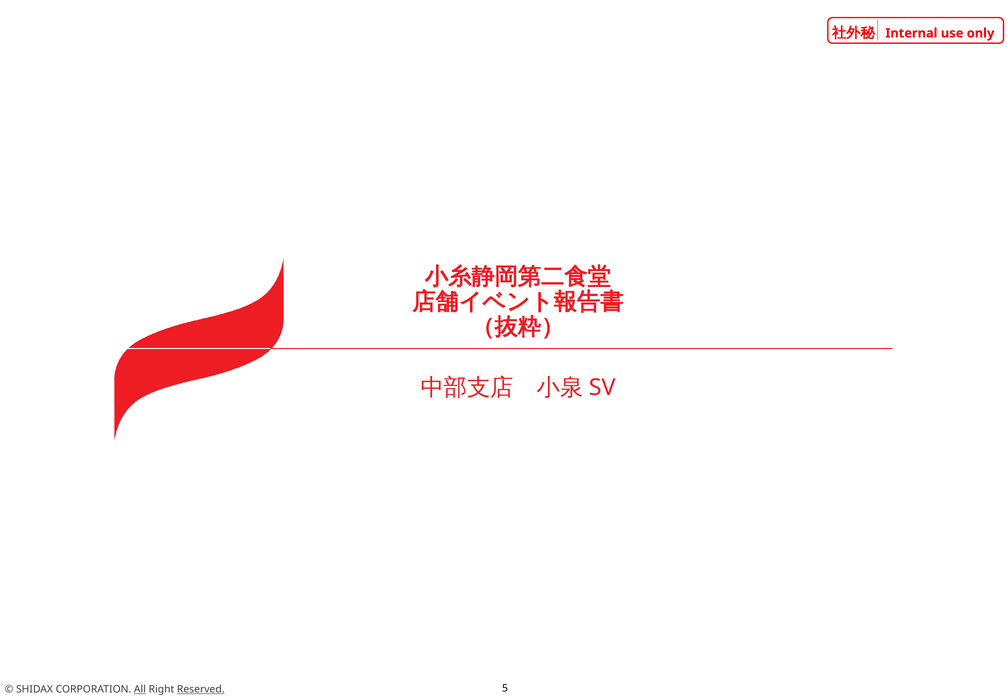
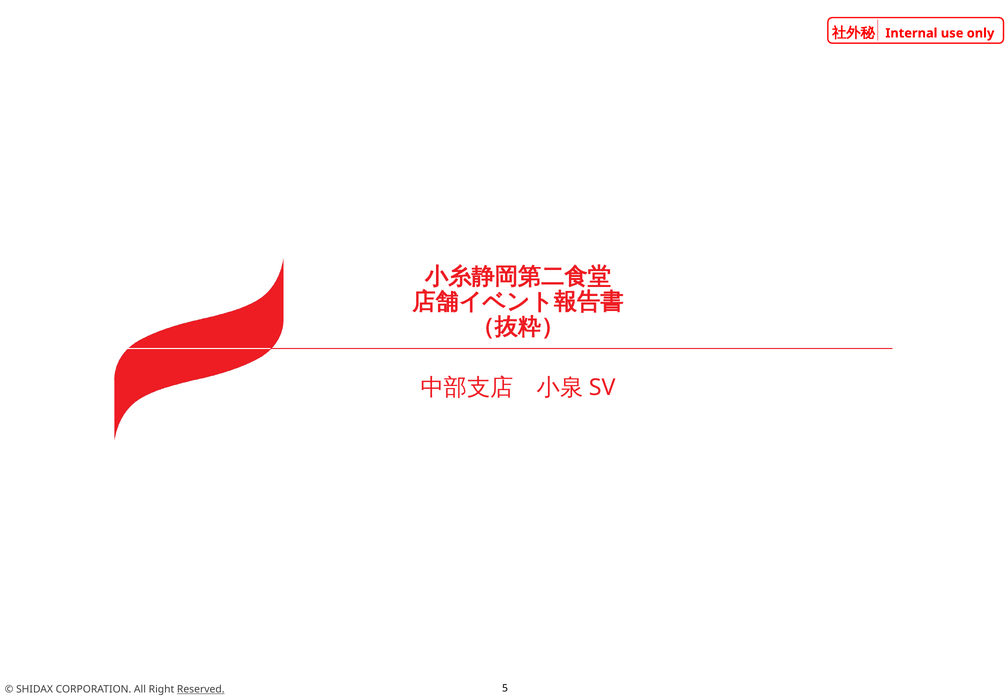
All underline: present -> none (140, 690)
